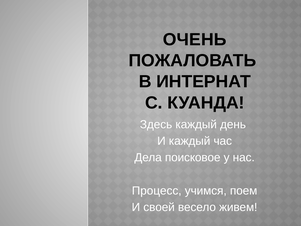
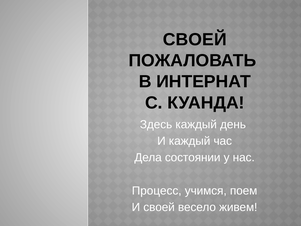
ОЧЕНЬ: ОЧЕНЬ -> СВОЕЙ (195, 39)
поисковое: поисковое -> состоянии (193, 157)
